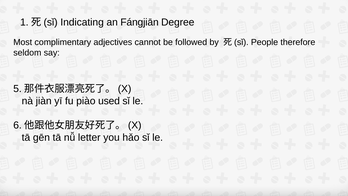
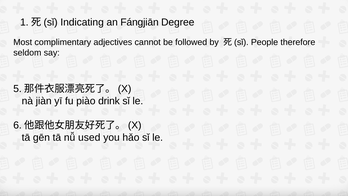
used: used -> drink (109, 101)
letter: letter -> used (89, 137)
